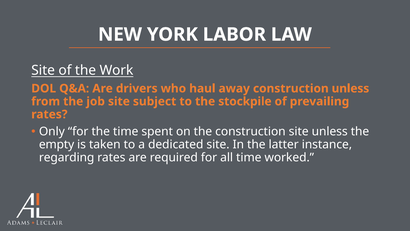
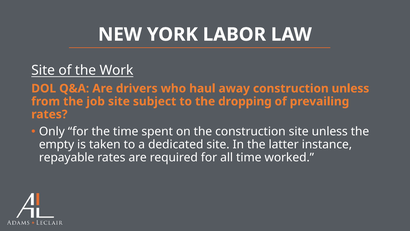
stockpile: stockpile -> dropping (245, 101)
regarding: regarding -> repayable (67, 157)
